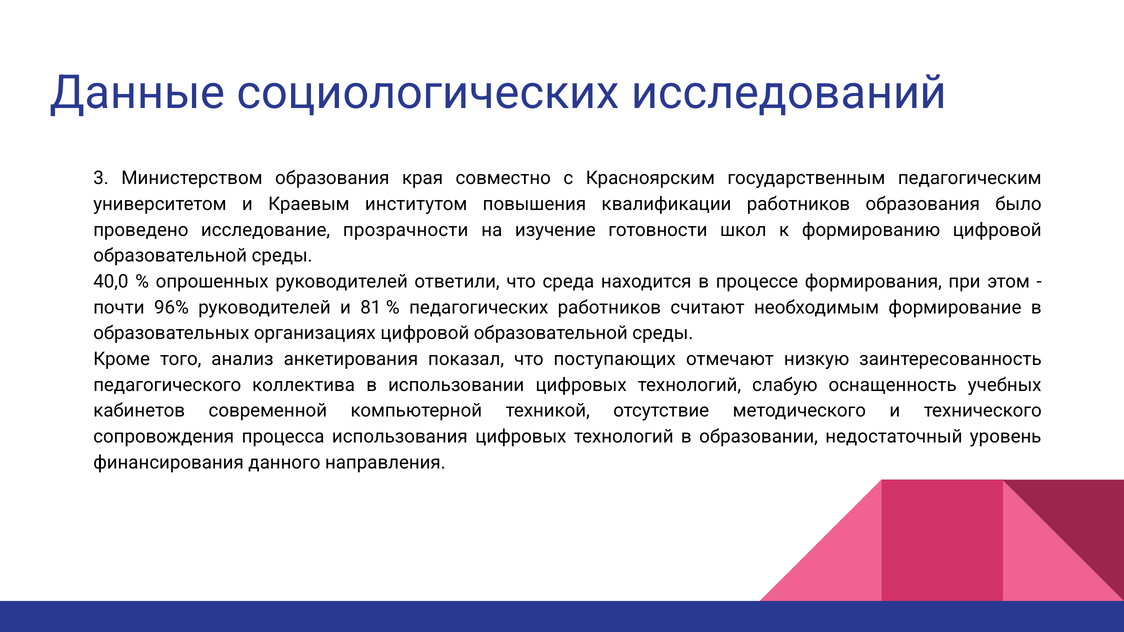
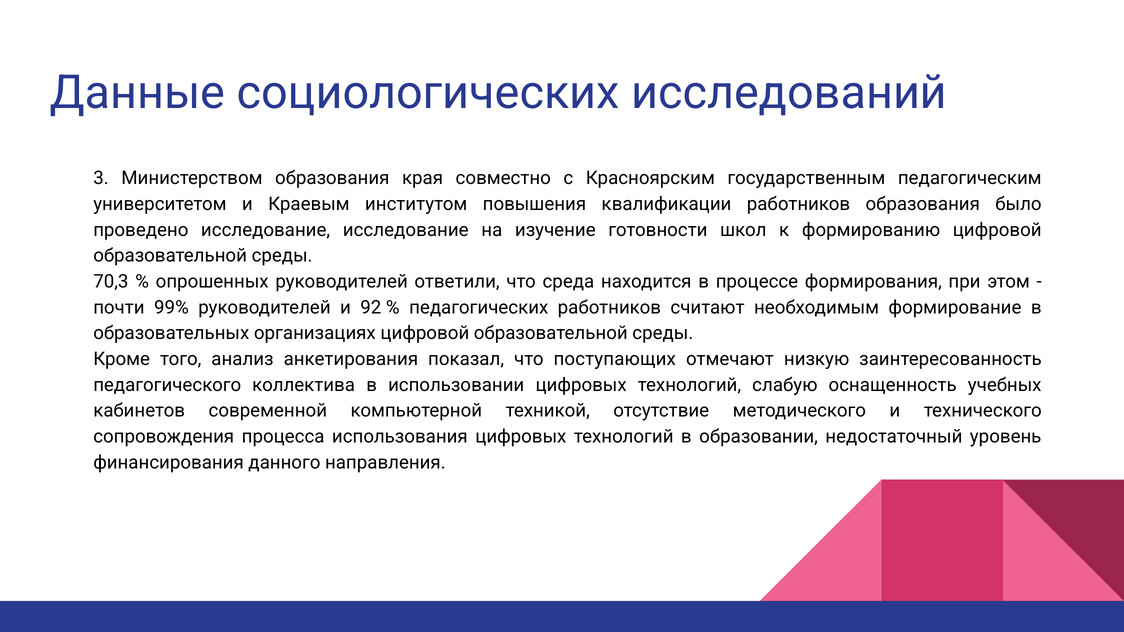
исследование прозрачности: прозрачности -> исследование (406, 230)
40,0: 40,0 -> 70,3 (111, 282)
96%: 96% -> 99% (171, 308)
81: 81 -> 92 (371, 308)
